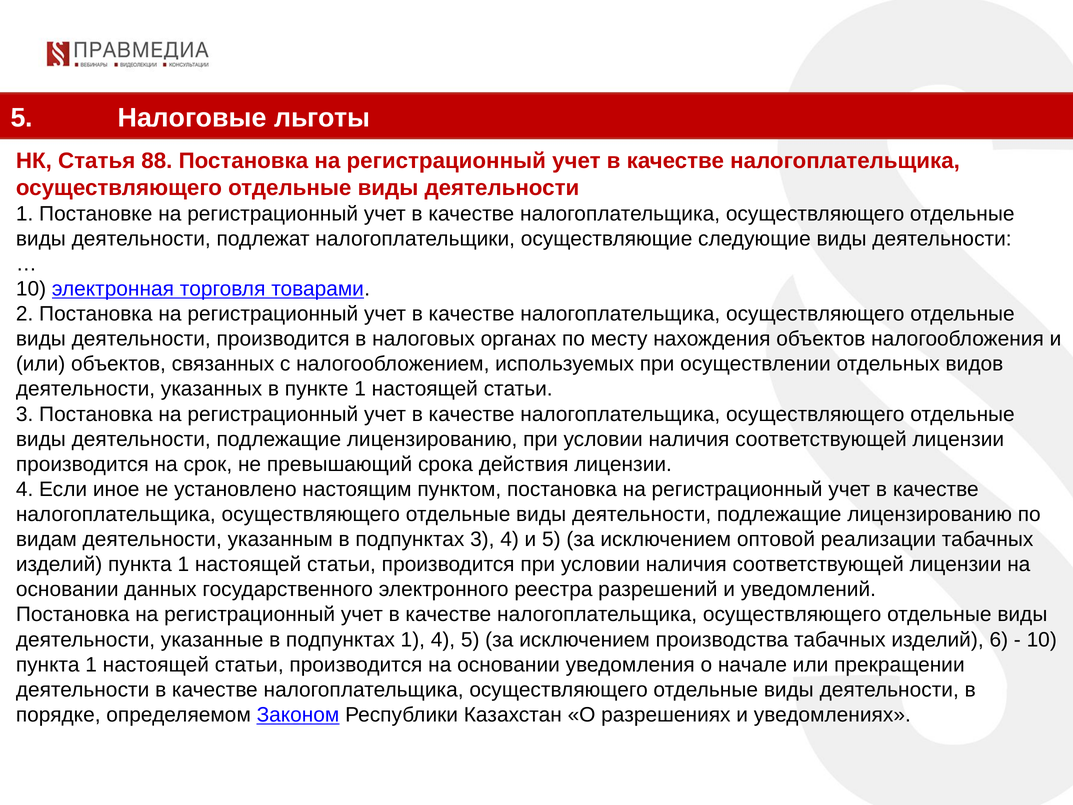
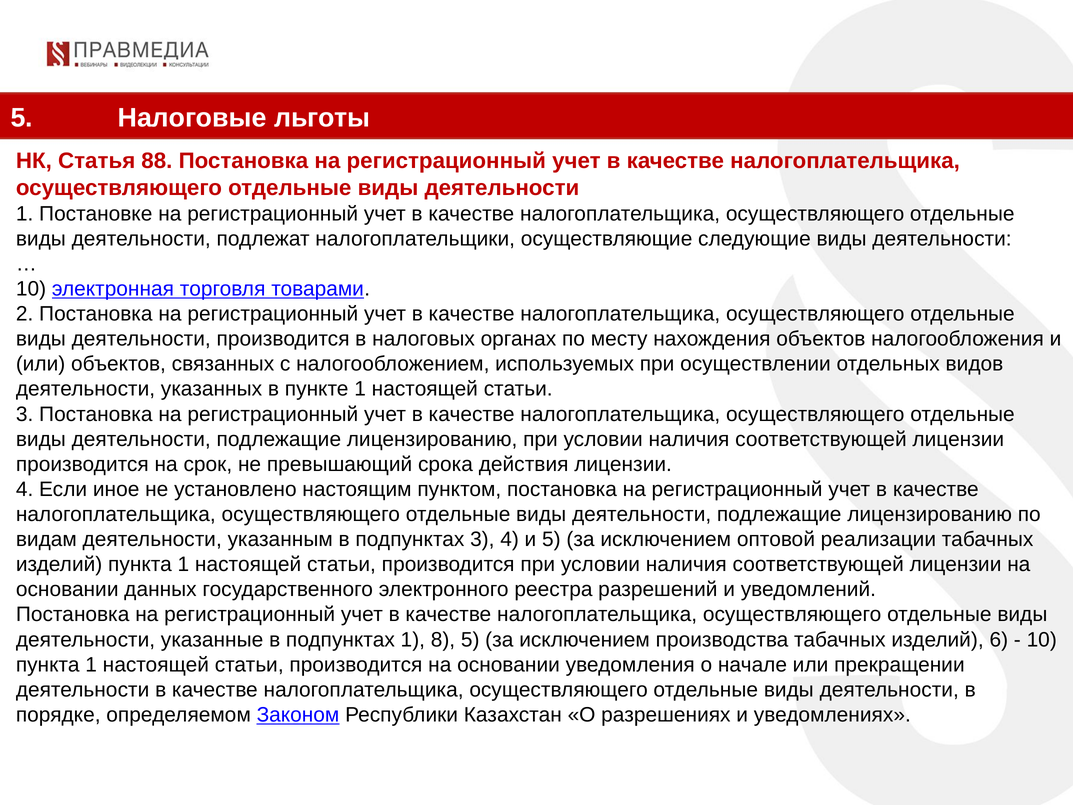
1 4: 4 -> 8 (443, 639)
